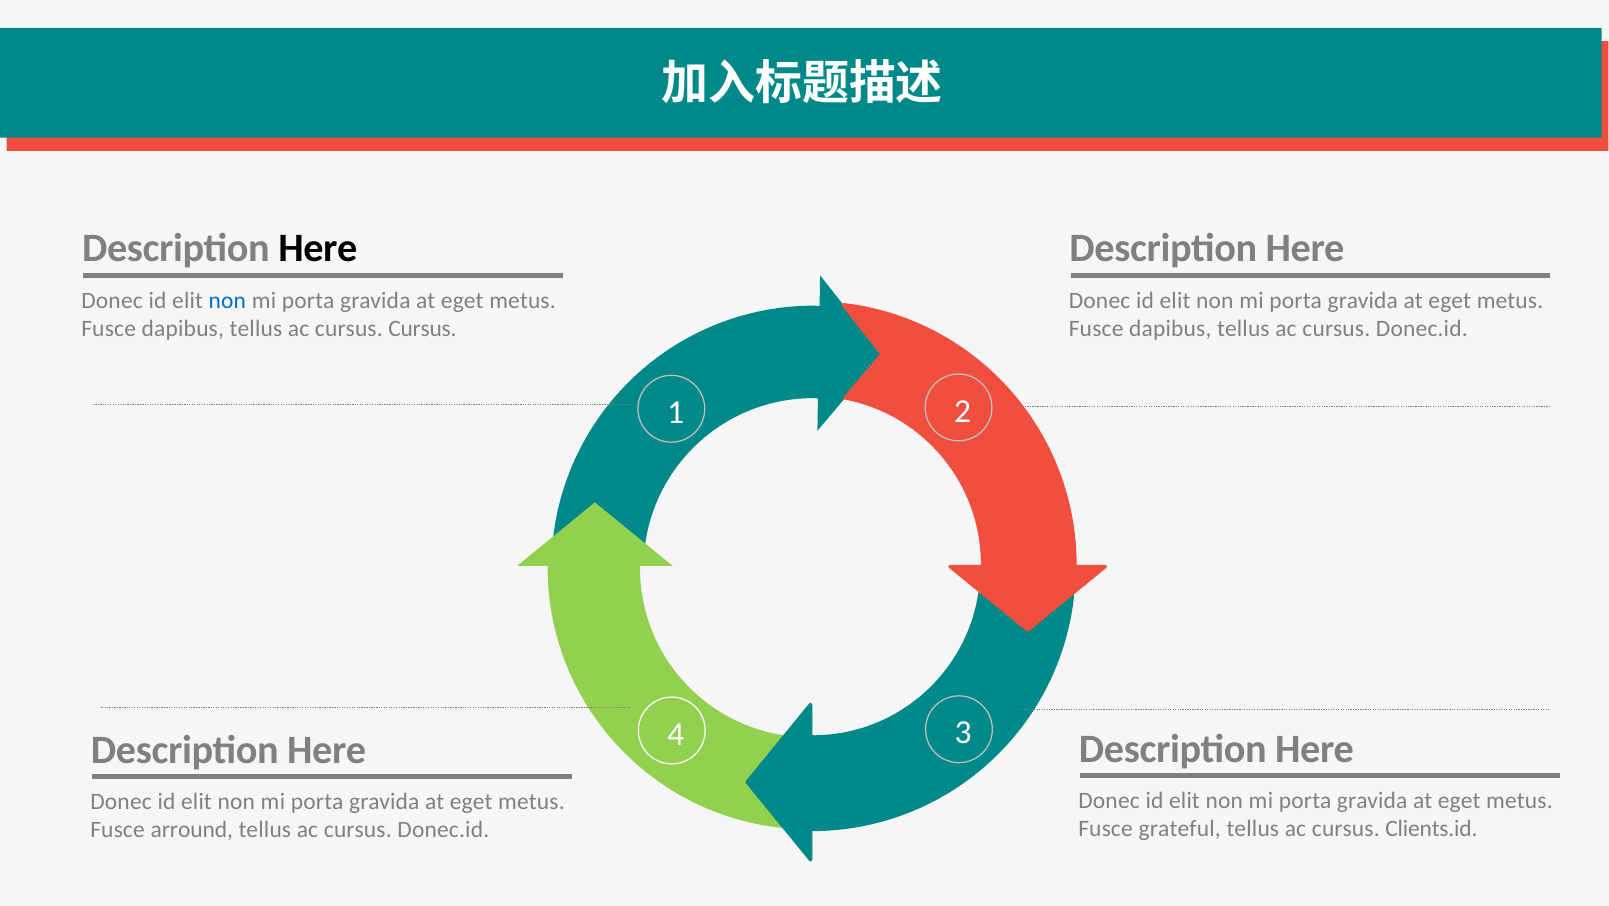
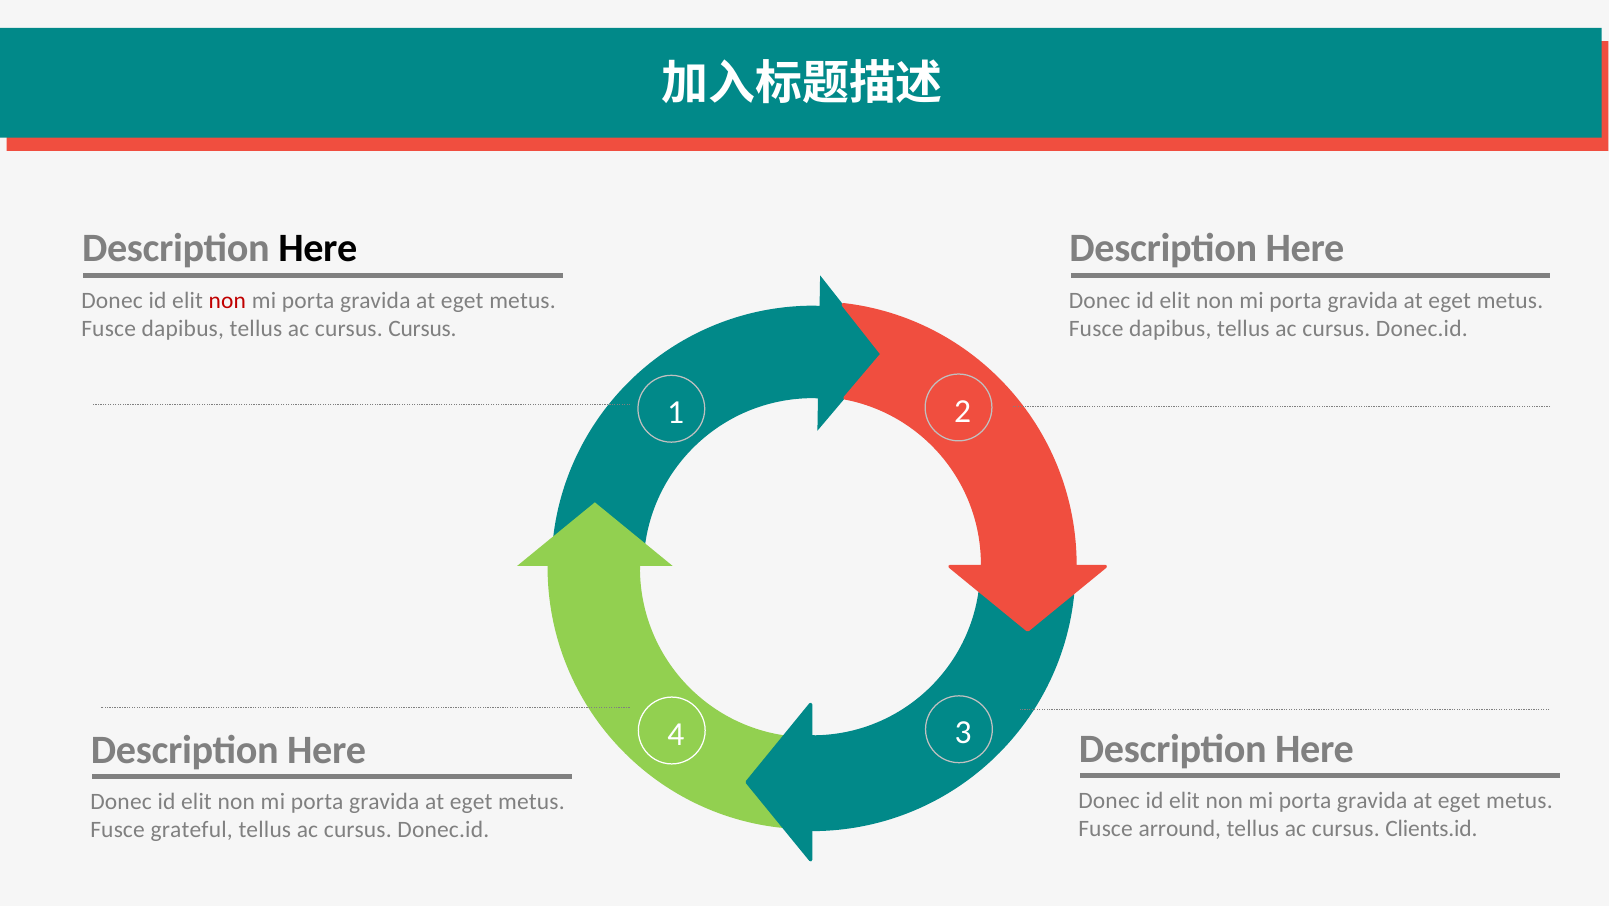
non colour: blue -> red (227, 300)
grateful: grateful -> arround (1180, 829)
arround: arround -> grateful (192, 829)
